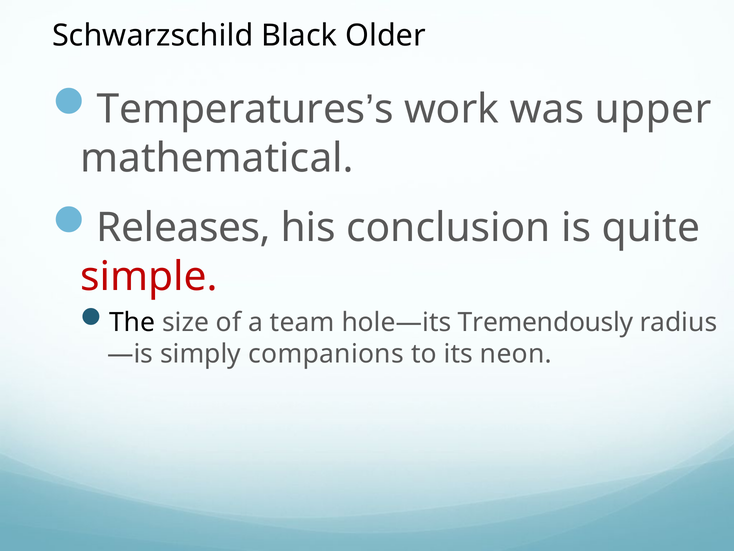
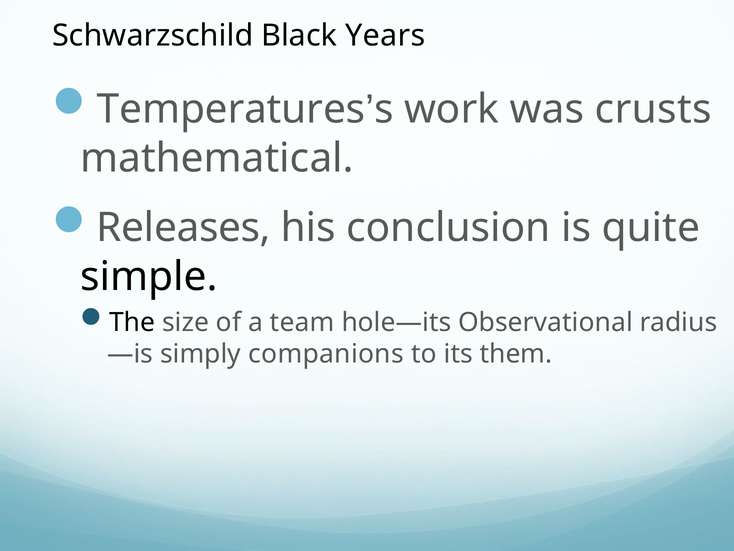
Older: Older -> Years (385, 36)
upper: upper -> crusts (653, 109)
simple colour: red -> black (149, 277)
Tremendously: Tremendously -> Observational (546, 322)
neon: neon -> them (516, 354)
